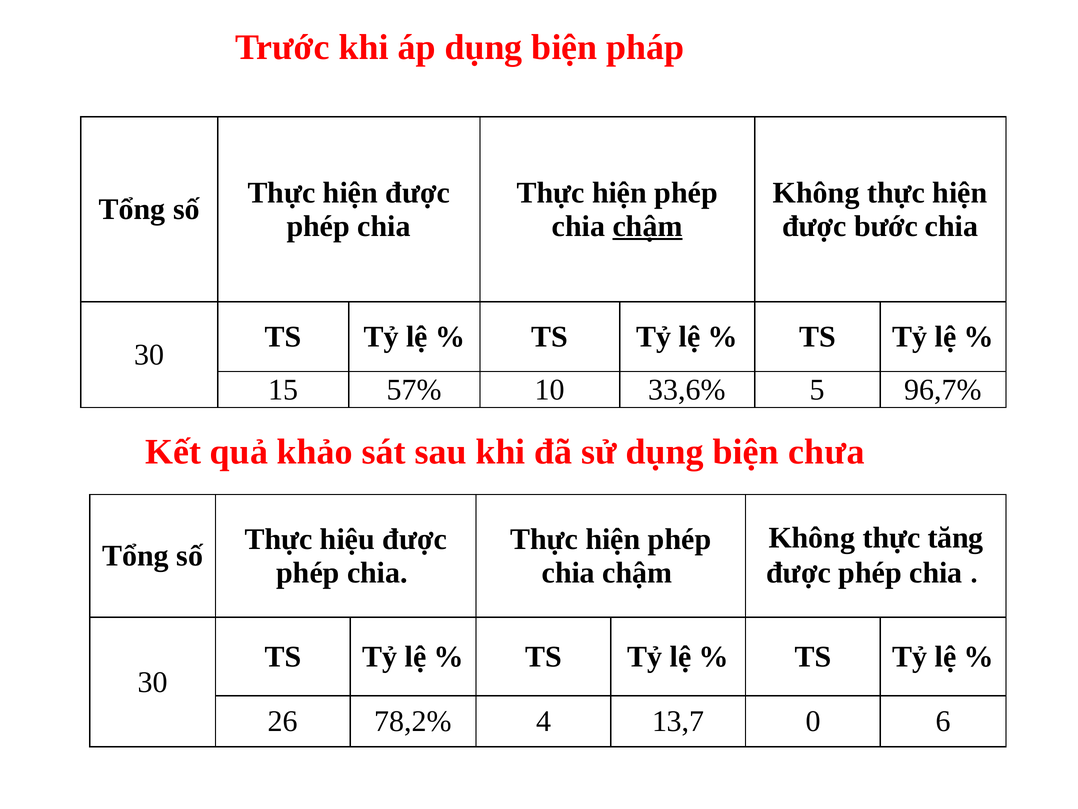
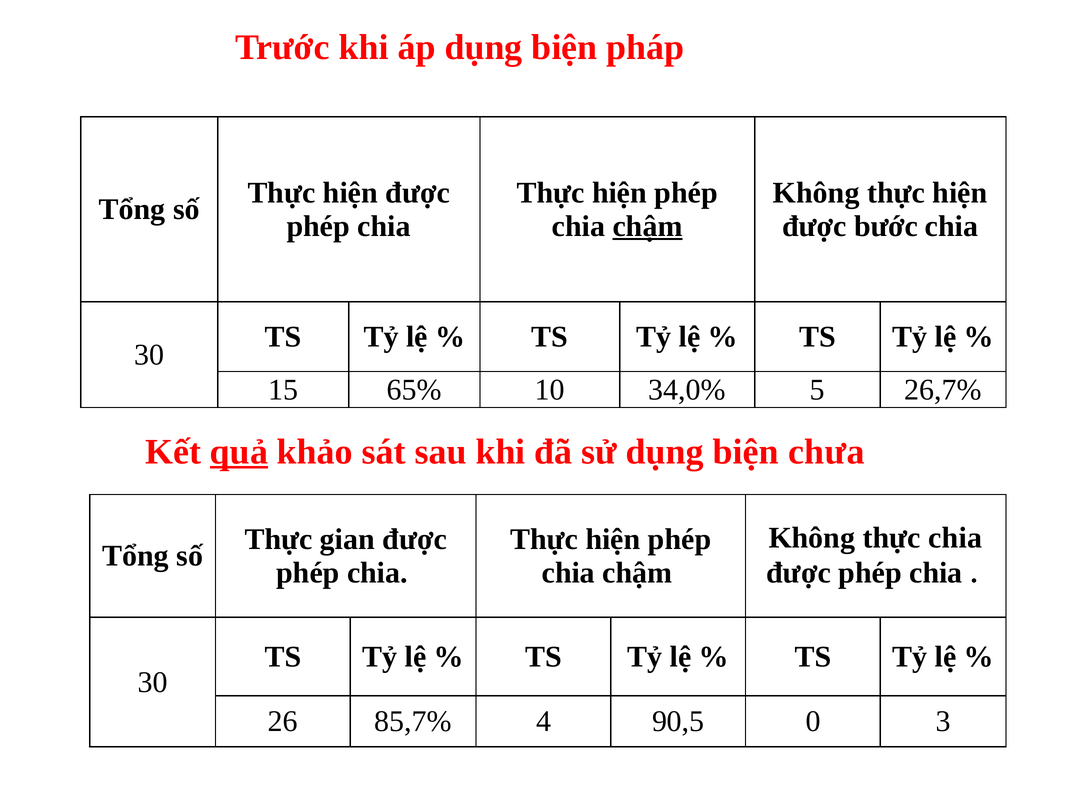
57%: 57% -> 65% (414, 389)
33,6%: 33,6% -> 34,0% (687, 389)
96,7%: 96,7% -> 26,7% (943, 389)
quả underline: none -> present (239, 452)
thực tăng: tăng -> chia (955, 537)
hiệu: hiệu -> gian (347, 539)
78,2%: 78,2% -> 85,7% (413, 721)
13,7: 13,7 -> 90,5 (678, 721)
6: 6 -> 3 (943, 721)
